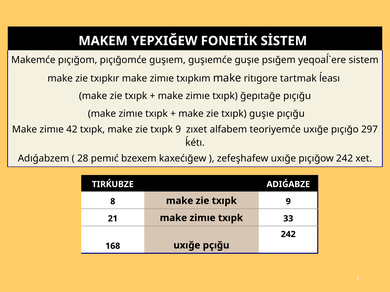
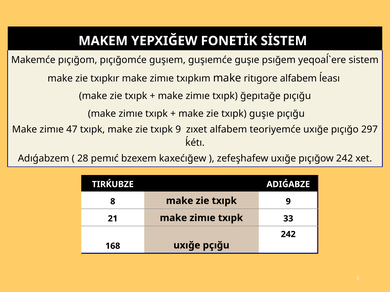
ritıgore tartmak: tartmak -> alfabem (298, 78)
42: 42 -> 47 (72, 130)
